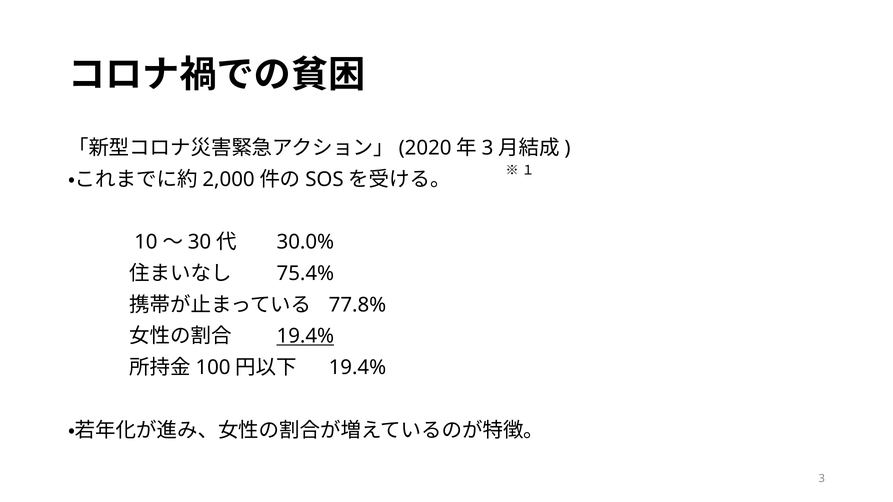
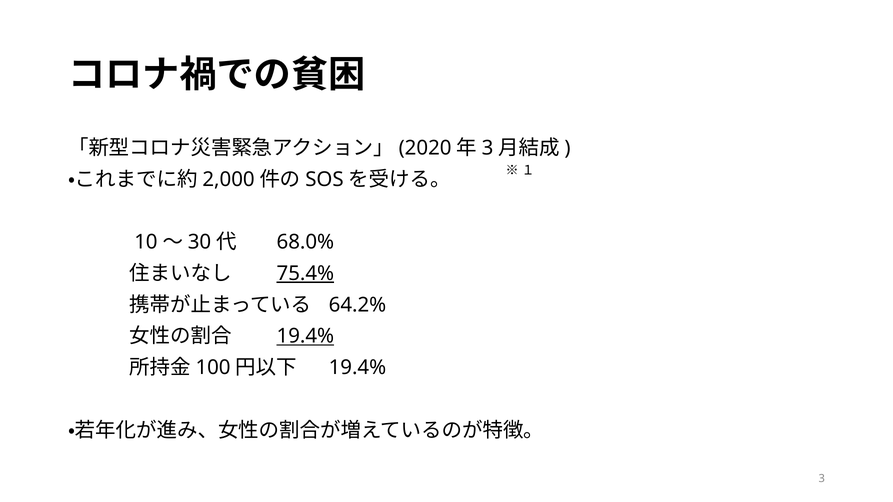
30.0%: 30.0% -> 68.0% (305, 242)
75.4% underline: none -> present (305, 274)
77.8%: 77.8% -> 64.2% (357, 305)
